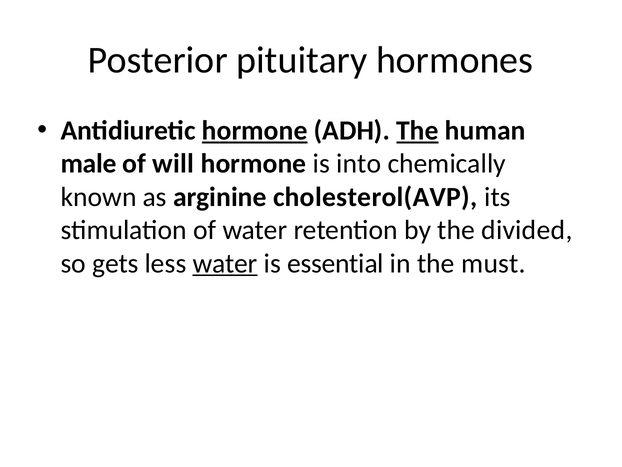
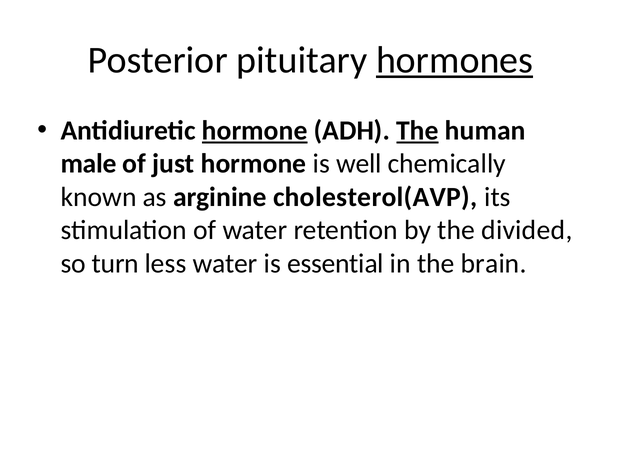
hormones underline: none -> present (455, 60)
will: will -> just (173, 164)
into: into -> well (359, 164)
gets: gets -> turn (115, 263)
water underline: present -> none (225, 263)
must: must -> brain (494, 263)
